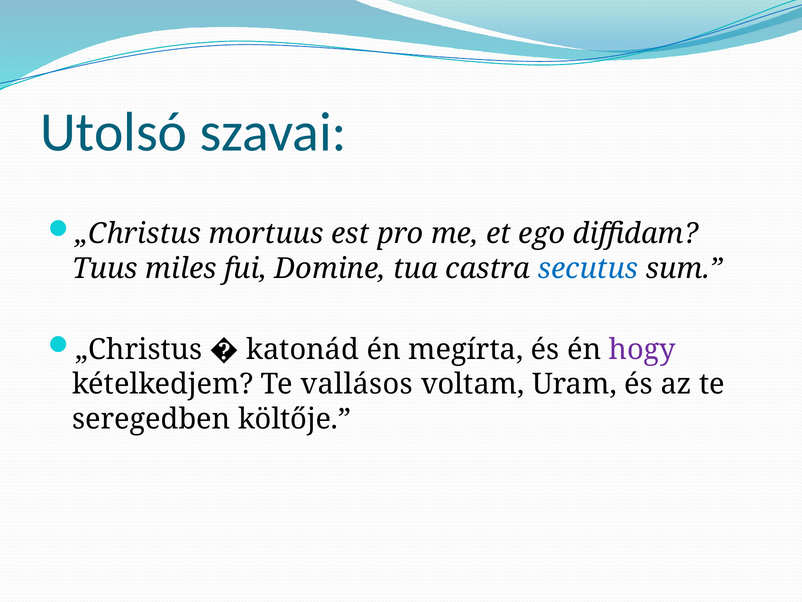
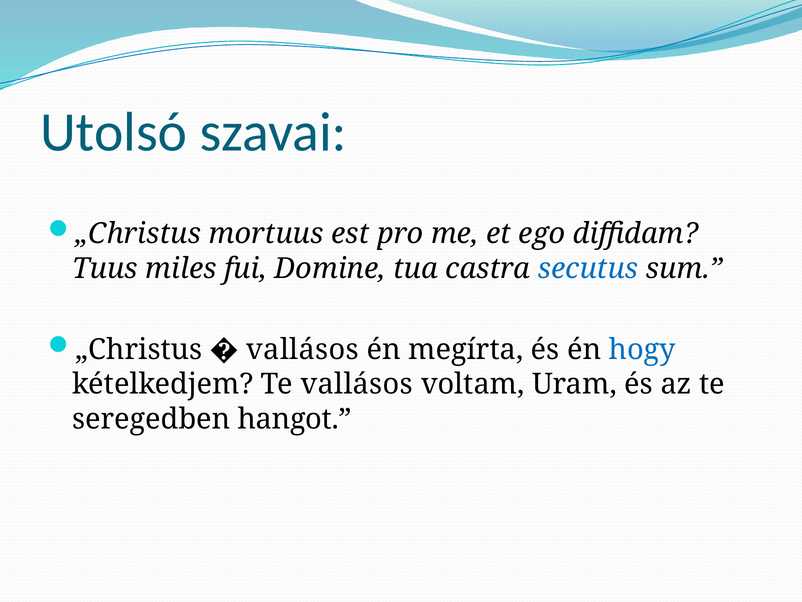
katonád: katonád -> vallásos (302, 349)
hogy colour: purple -> blue (642, 349)
költője: költője -> hangot (295, 419)
